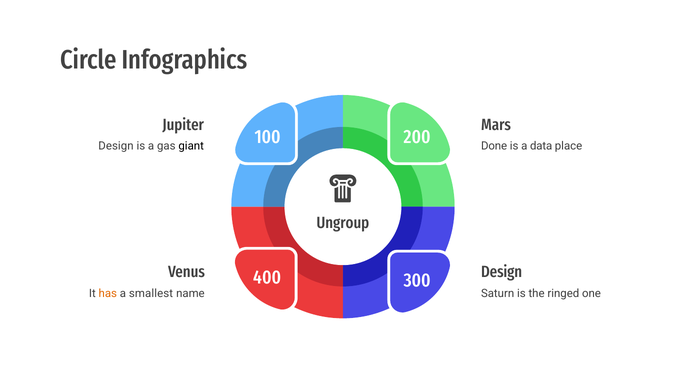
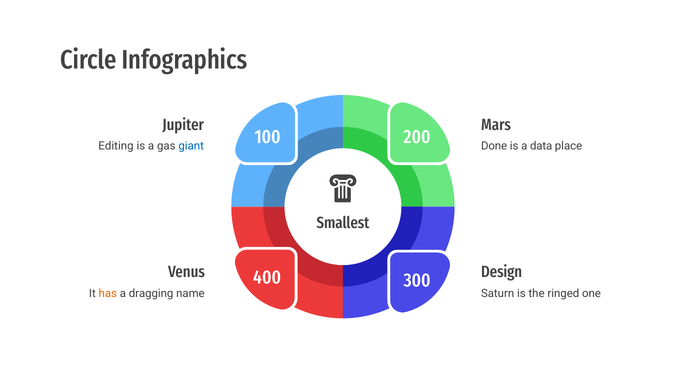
Design: Design -> Editing (116, 146)
giant colour: black -> blue (191, 146)
Ungroup: Ungroup -> Smallest (343, 223)
smallest: smallest -> dragging (151, 293)
